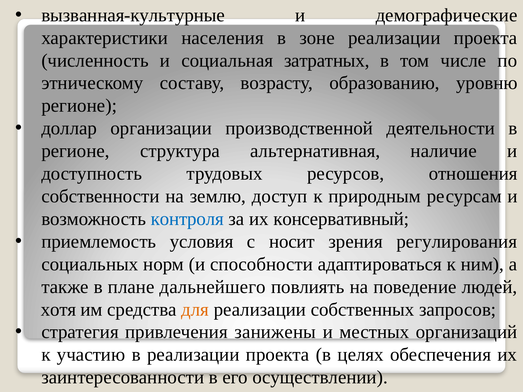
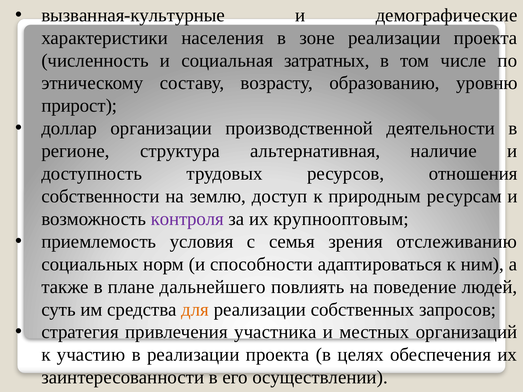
регионе: регионе -> прирост (79, 106)
контроля colour: blue -> purple (187, 219)
консервативный: консервативный -> крупнооптовым (341, 219)
носит: носит -> семья (292, 242)
регулирования: регулирования -> отслеживанию (457, 242)
хотя: хотя -> суть (59, 310)
занижены: занижены -> участника (275, 332)
